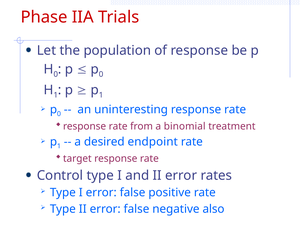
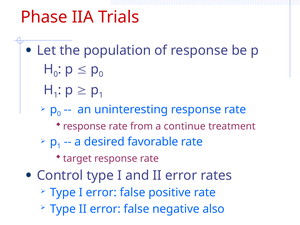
binomial: binomial -> continue (185, 126)
endpoint: endpoint -> favorable (153, 142)
